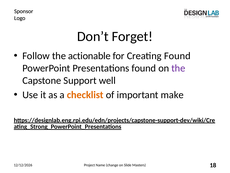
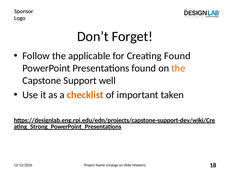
actionable: actionable -> applicable (89, 56)
the colour: purple -> orange (178, 68)
make: make -> taken (172, 95)
